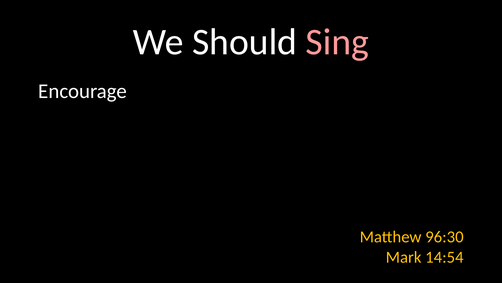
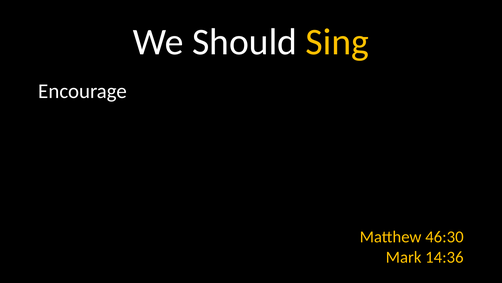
Sing colour: pink -> yellow (337, 42)
96:30: 96:30 -> 46:30 (444, 236)
14:54: 14:54 -> 14:36 (444, 257)
